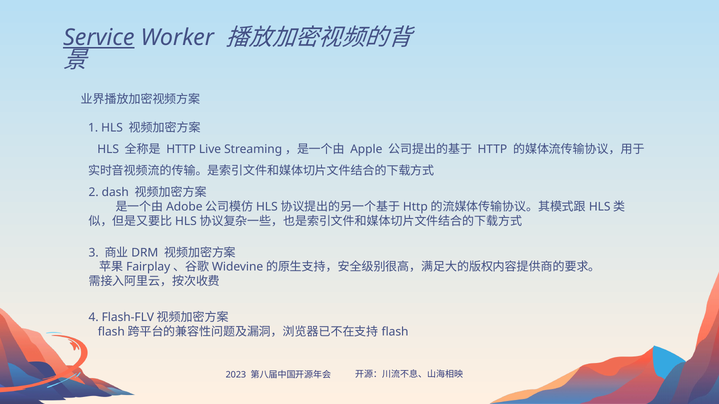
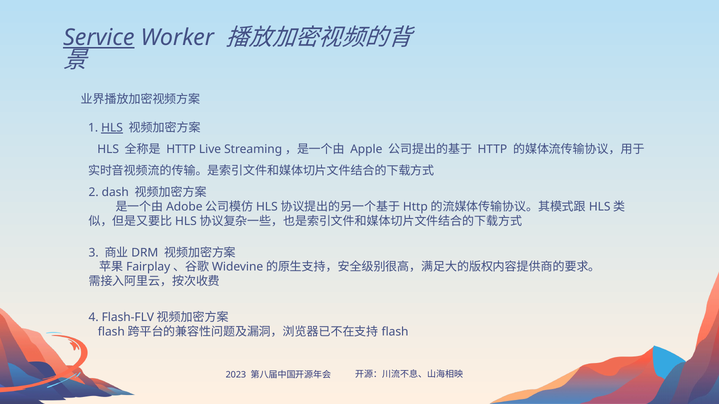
HLS underline: none -> present (112, 128)
